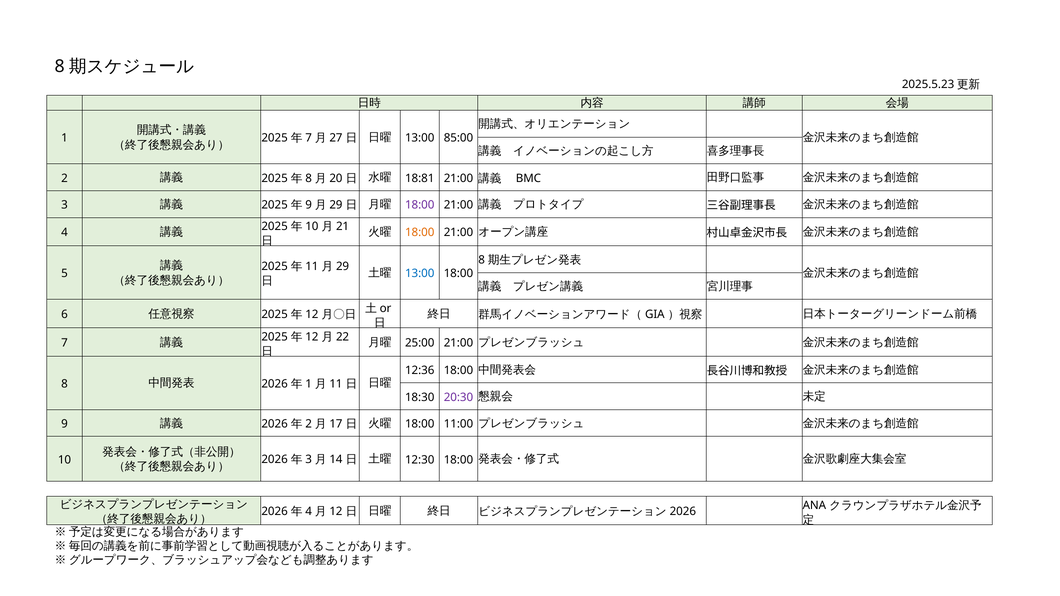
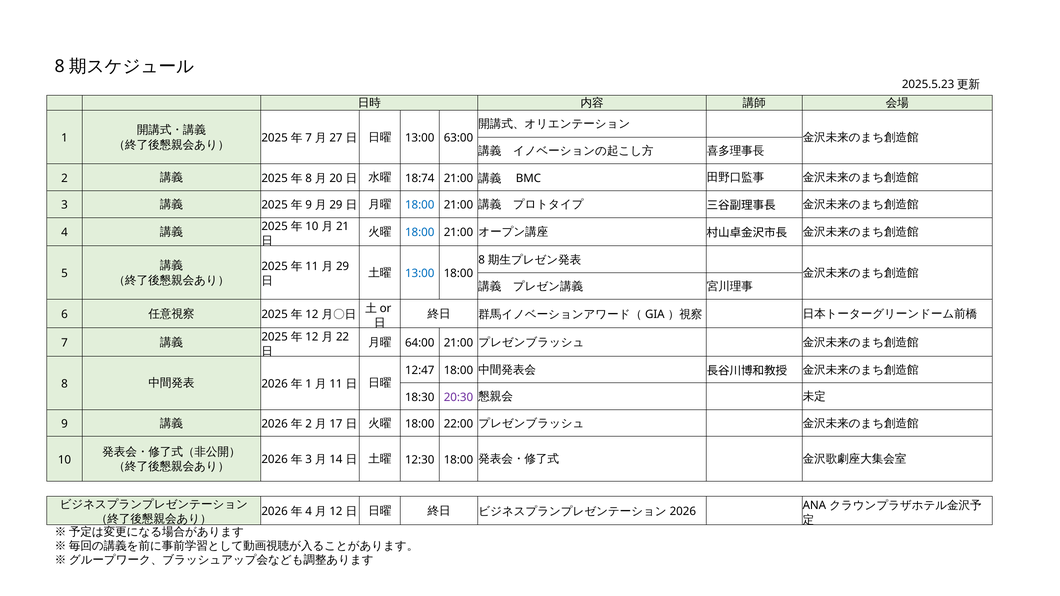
85:00: 85:00 -> 63:00 (458, 138)
18:81: 18:81 -> 18:74 (420, 178)
18:00 colour: purple -> blue (420, 205)
18:00 colour: orange -> blue (420, 233)
25:00: 25:00 -> 64:00 (420, 343)
12:36: 12:36 -> 12:47 (420, 371)
11:00: 11:00 -> 22:00 (458, 424)
